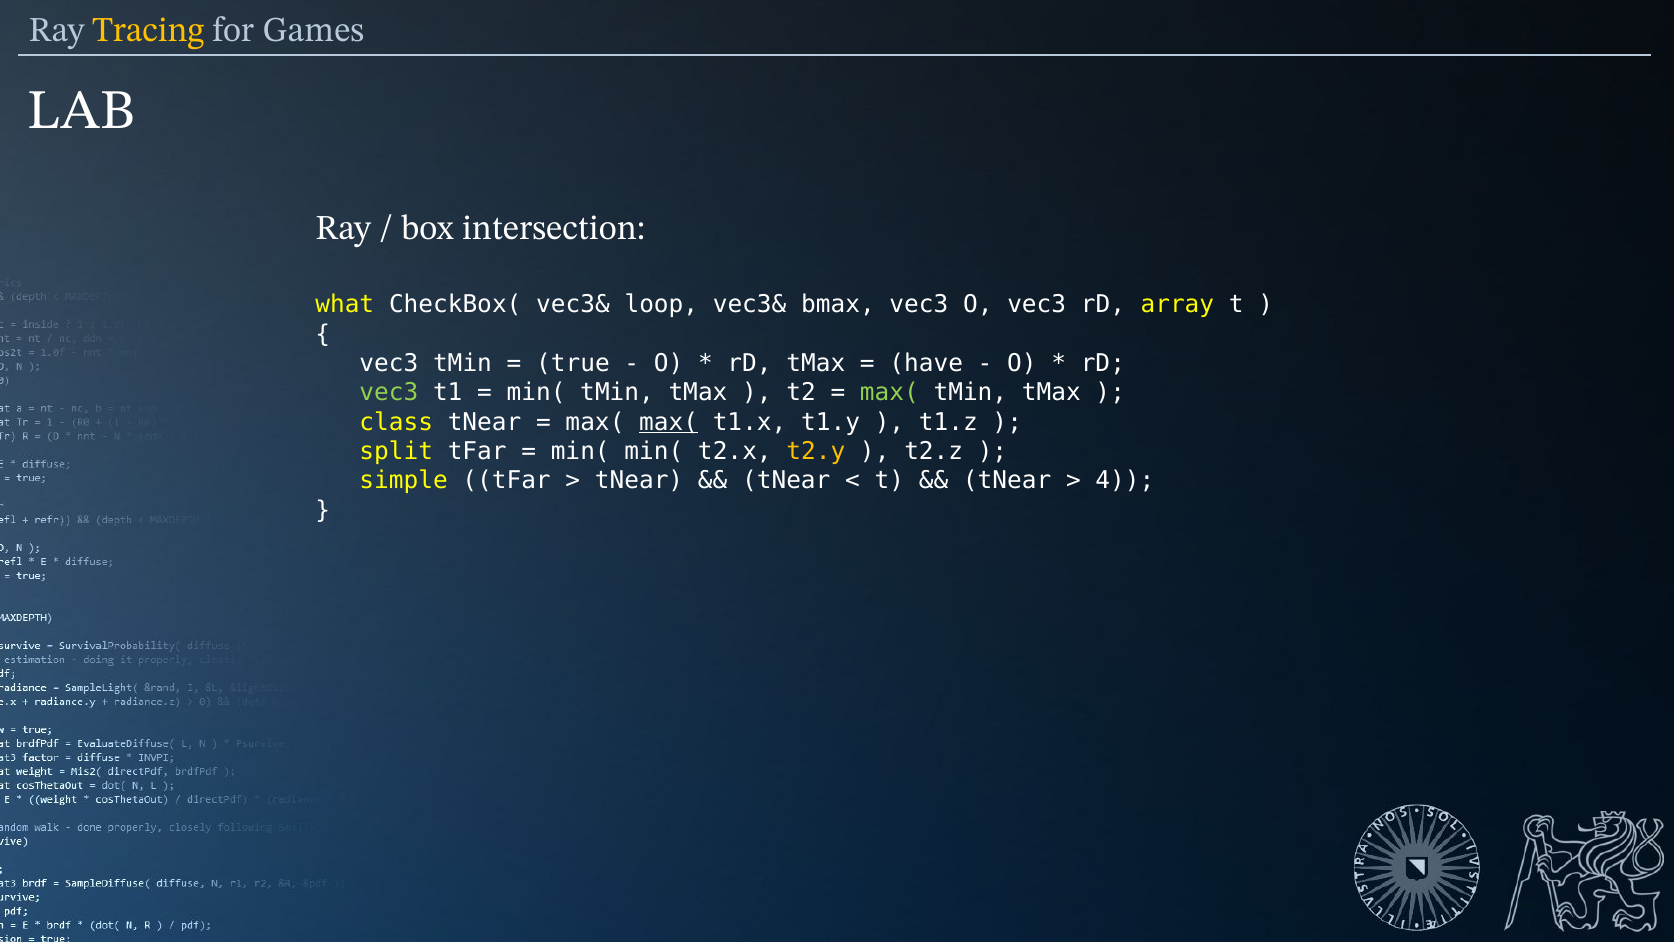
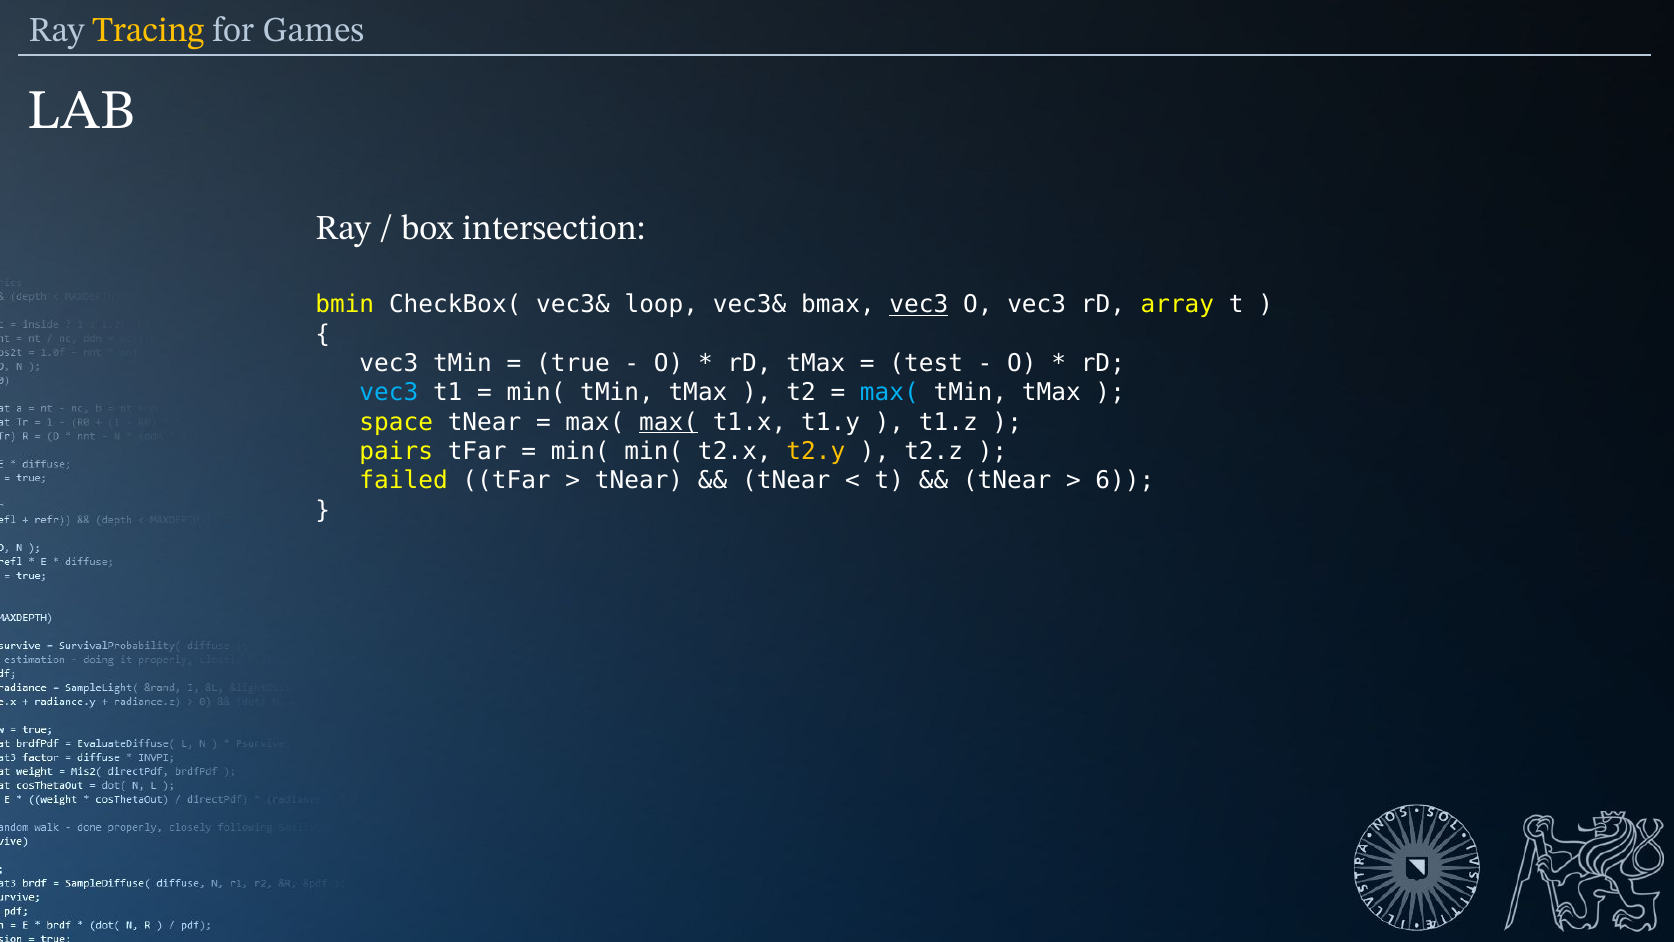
what: what -> bmin (345, 305)
vec3 underline: none -> present (919, 305)
have: have -> test (926, 363)
vec3 colour: light green -> light blue (389, 393)
max( colour: light green -> light blue (889, 393)
class: class -> space (396, 422)
split: split -> pairs (396, 451)
simple: simple -> failed (404, 481)
4: 4 -> 6 (1125, 481)
